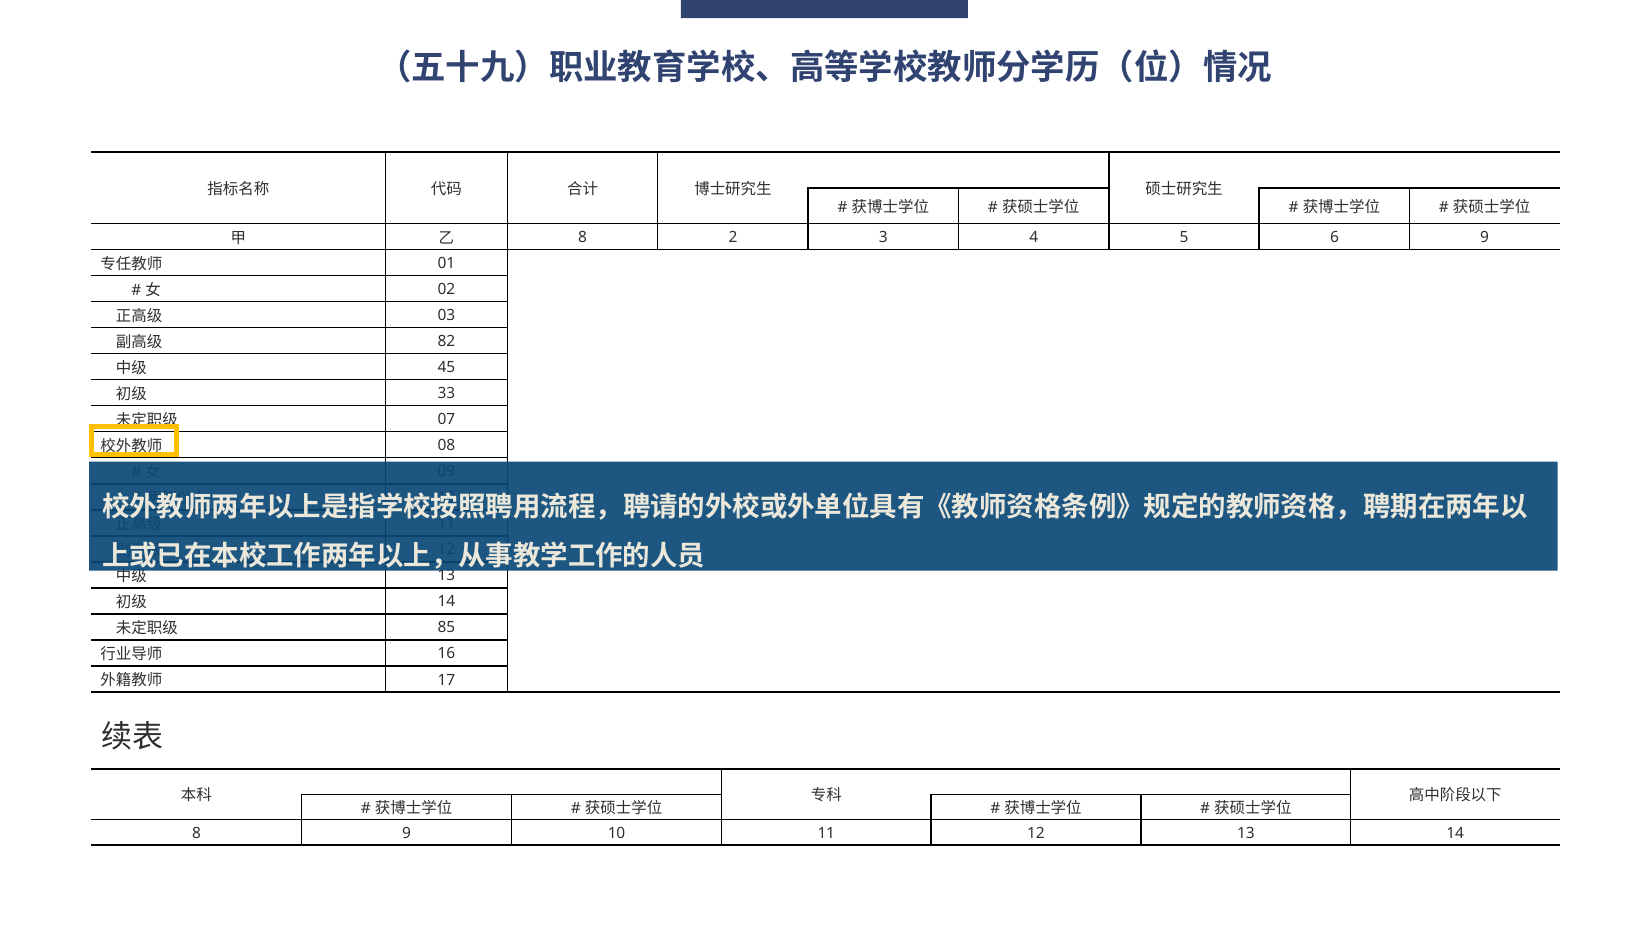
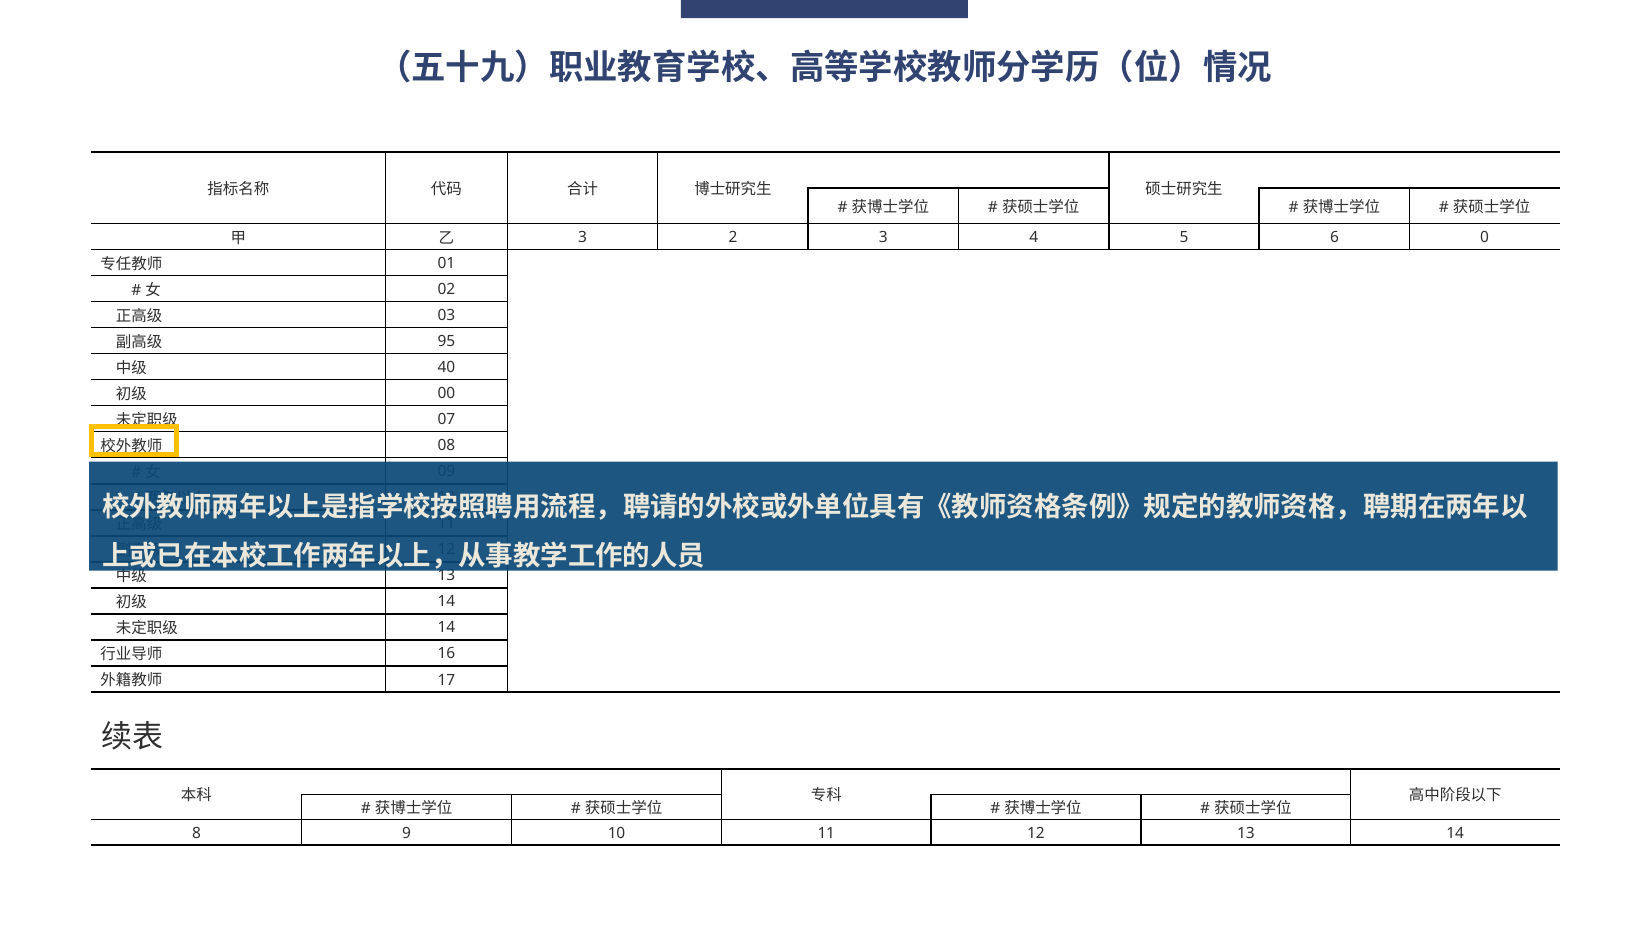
8: 8 -> 3 (583, 237)
6 9: 9 -> 0 (1485, 237)
82: 82 -> 95 (446, 342)
45: 45 -> 40 (446, 368)
33: 33 -> 00 (446, 394)
85: 85 -> 14 (446, 628)
